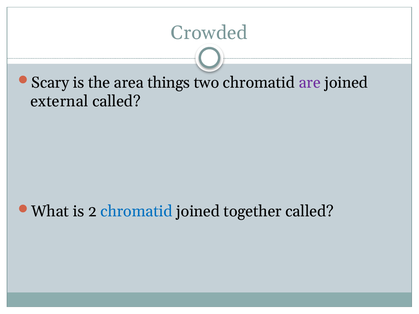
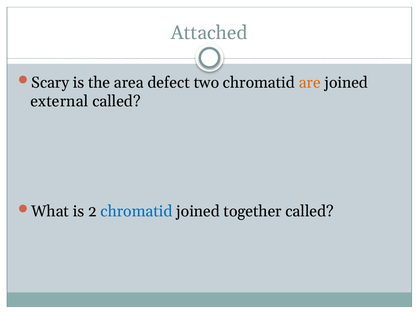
Crowded: Crowded -> Attached (209, 33)
things: things -> defect (169, 83)
are colour: purple -> orange (310, 83)
